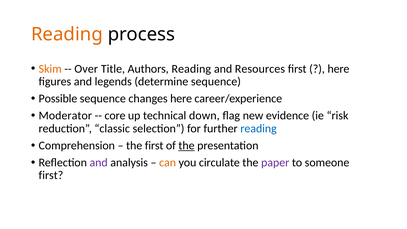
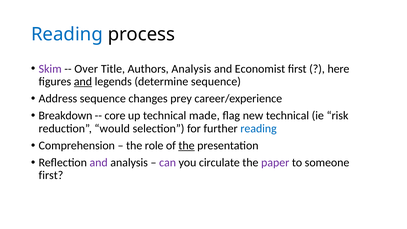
Reading colour: orange -> blue (67, 34)
Skim colour: orange -> purple (50, 69)
Authors Reading: Reading -> Analysis (191, 69)
Resources: Resources -> Economist (260, 69)
and underline: none -> present (83, 82)
Possible: Possible -> Address (58, 99)
changes here: here -> prey (181, 99)
Moderator: Moderator -> Breakdown (65, 116)
down: down -> made (204, 116)
new evidence: evidence -> technical (287, 116)
classic: classic -> would (112, 128)
the first: first -> role (154, 146)
can colour: orange -> purple (168, 163)
